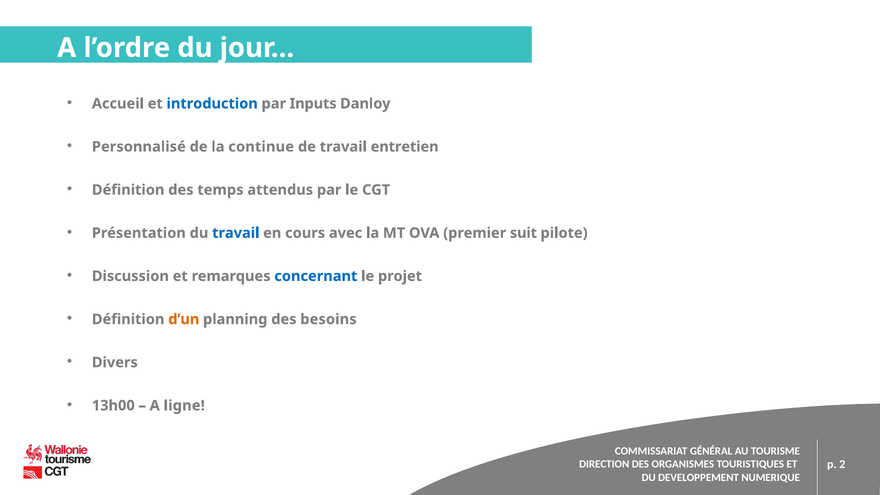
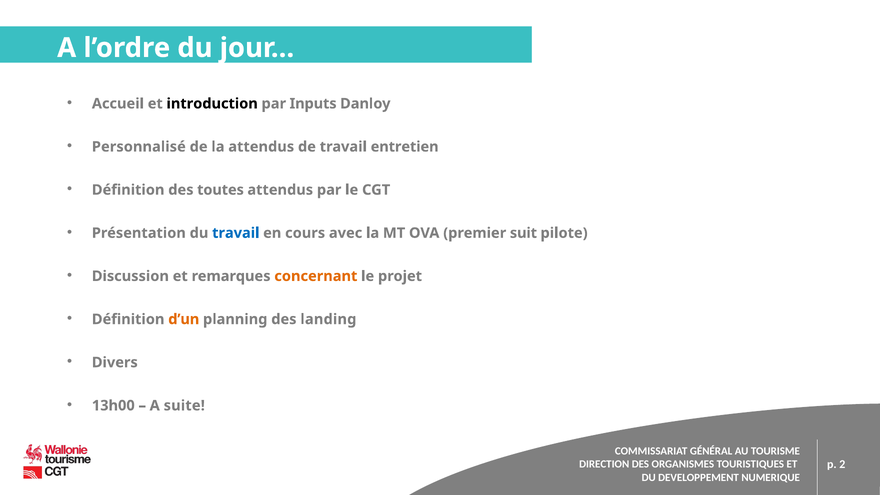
introduction colour: blue -> black (212, 104)
la continue: continue -> attendus (261, 147)
temps: temps -> toutes (220, 190)
concernant colour: blue -> orange (316, 276)
besoins: besoins -> landing (328, 319)
ligne: ligne -> suite (184, 406)
